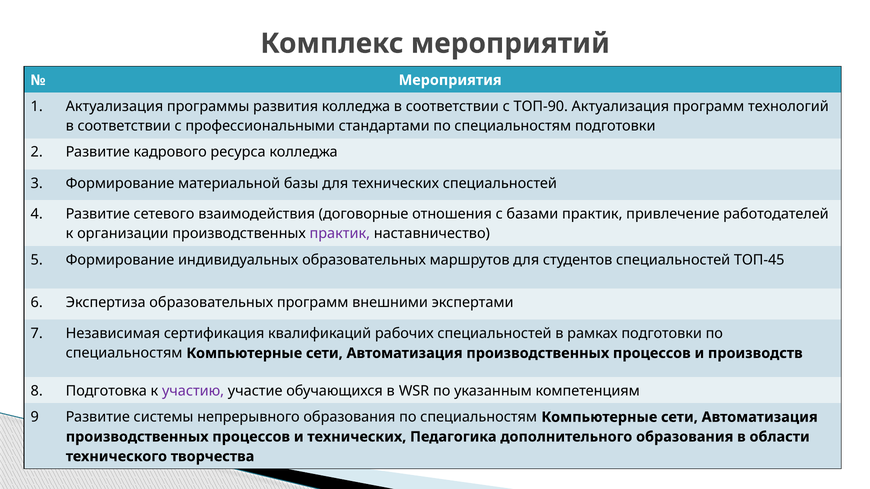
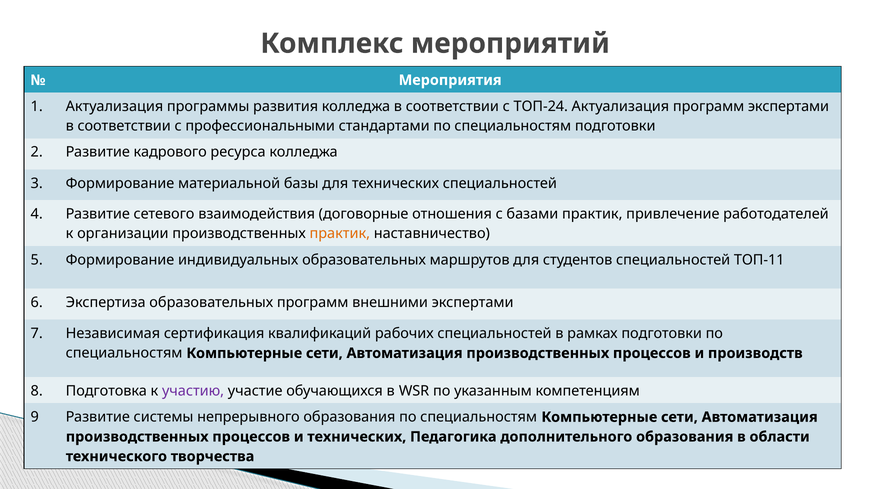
ТОП-90: ТОП-90 -> ТОП-24 (541, 106)
программ технологий: технологий -> экспертами (788, 106)
практик colour: purple -> orange (340, 234)
ТОП-45: ТОП-45 -> ТОП-11 (759, 260)
